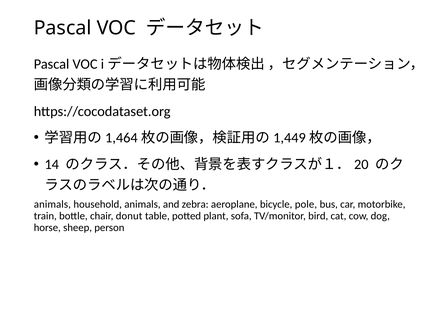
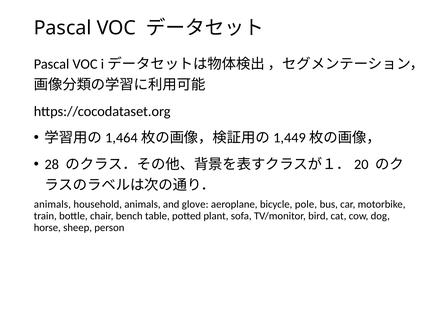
14: 14 -> 28 (52, 164)
zebra: zebra -> glove (195, 204)
donut: donut -> bench (129, 216)
